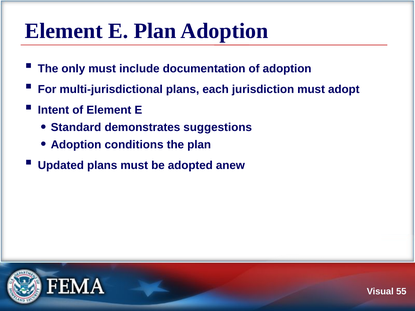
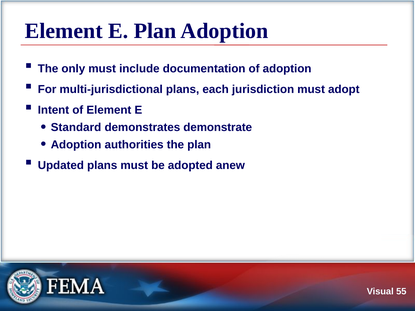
suggestions: suggestions -> demonstrate (218, 127)
conditions: conditions -> authorities (134, 145)
